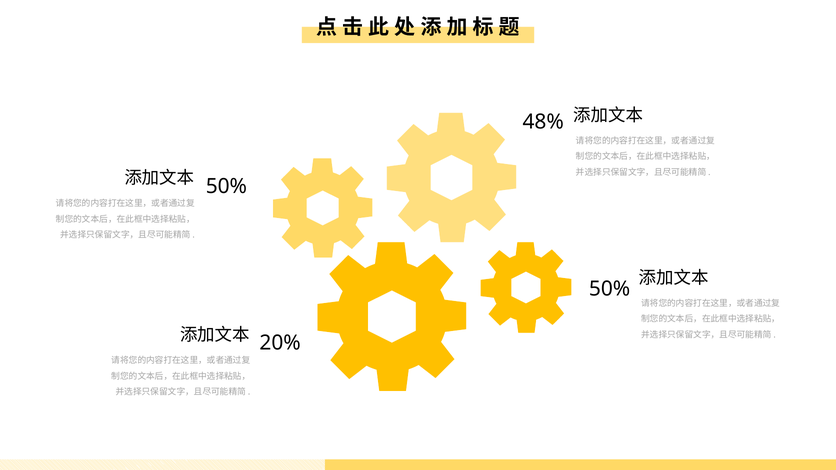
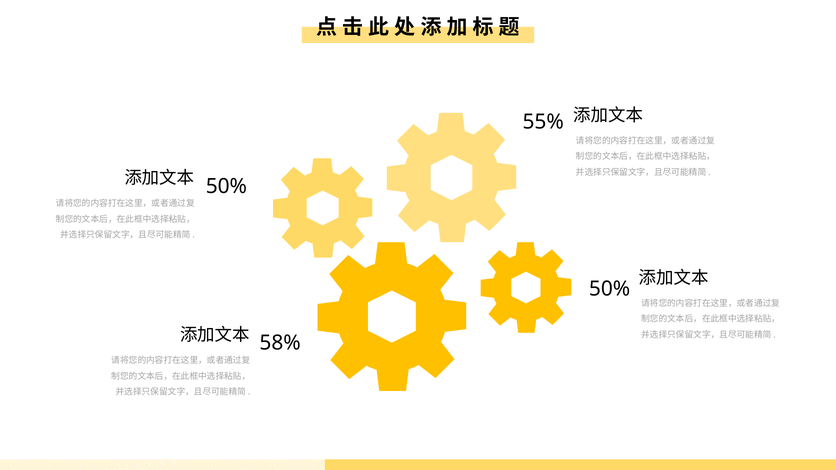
48%: 48% -> 55% (543, 122)
20%: 20% -> 58% (280, 343)
